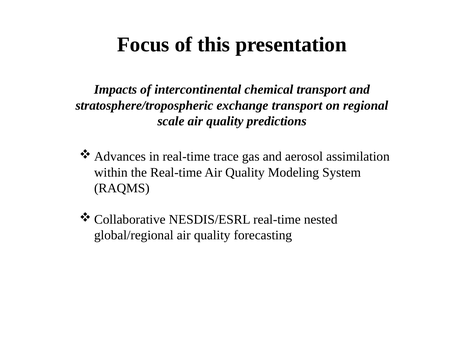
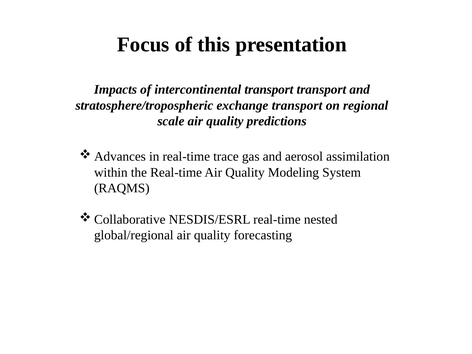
intercontinental chemical: chemical -> transport (269, 90)
